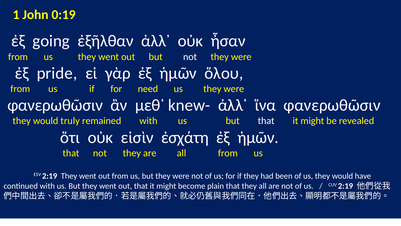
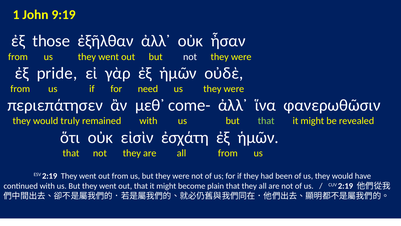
0:19: 0:19 -> 9:19 (64, 15)
going: going -> those (51, 41)
ὅλου: ὅλου -> οὐδὲ (224, 73)
φανερωθῶσιν: φανερωθῶσιν -> περιεπάτησεν (55, 105)
knew-: knew- -> come- (189, 105)
that colour: white -> light green (266, 121)
